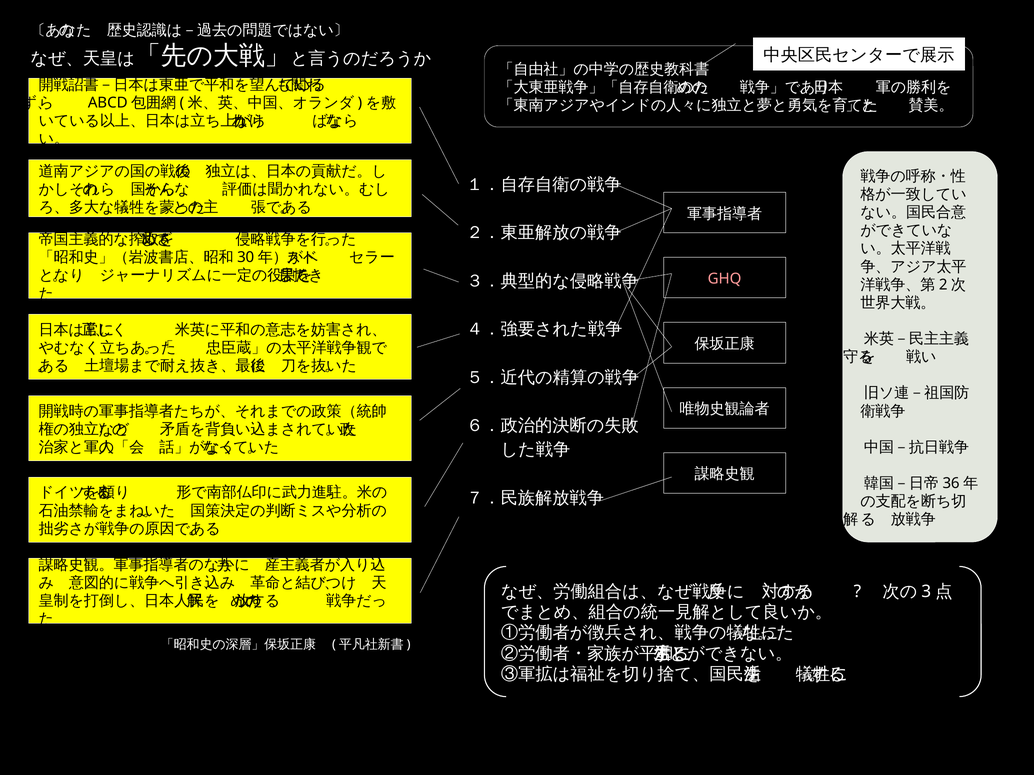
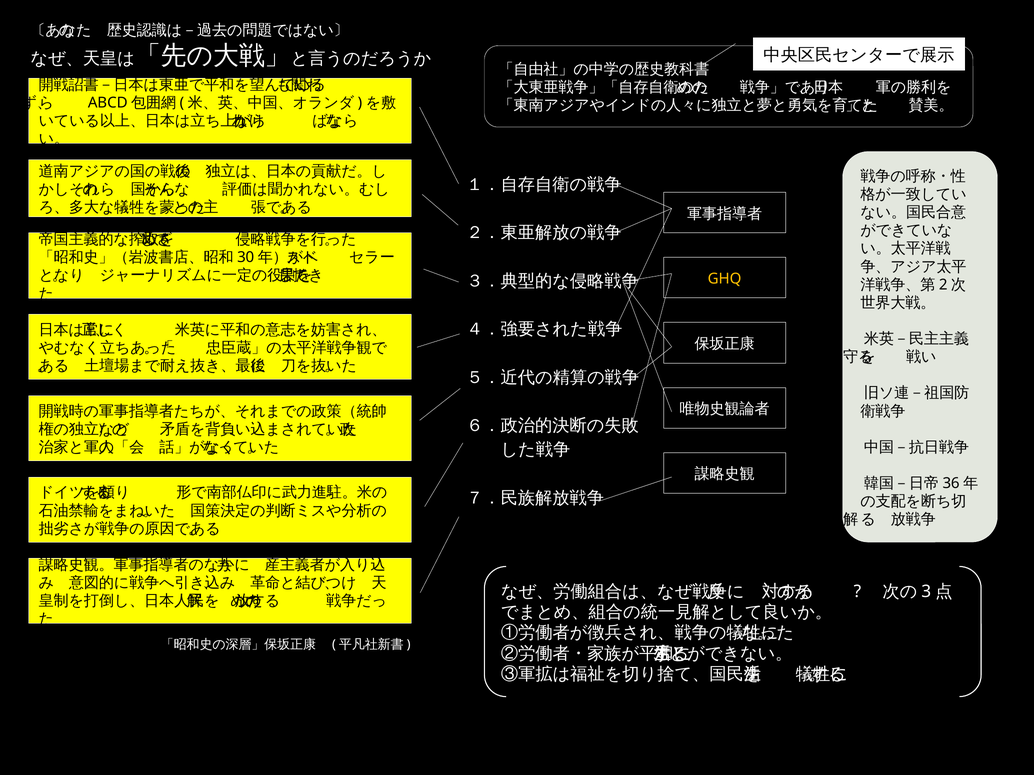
GHQ colour: pink -> yellow (725, 279)
